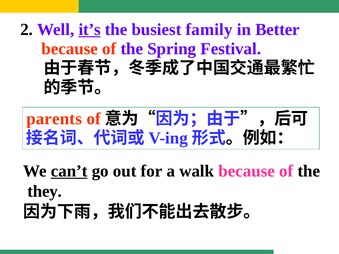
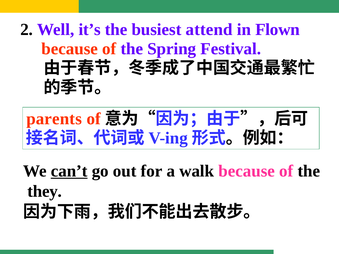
it’s underline: present -> none (90, 30)
family: family -> attend (209, 30)
Better: Better -> Flown (278, 30)
